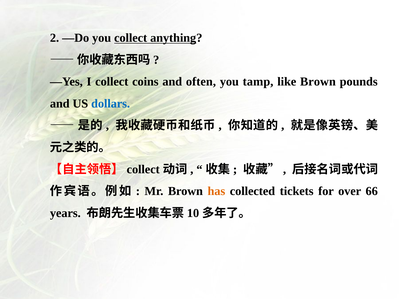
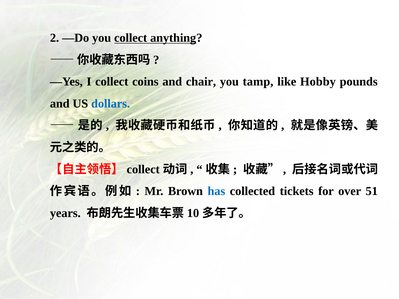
often: often -> chair (201, 82)
like Brown: Brown -> Hobby (318, 82)
has colour: orange -> blue (216, 191)
66: 66 -> 51 (372, 191)
